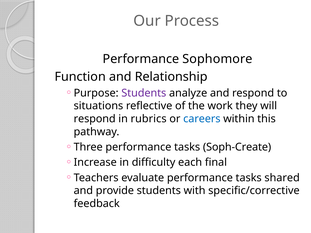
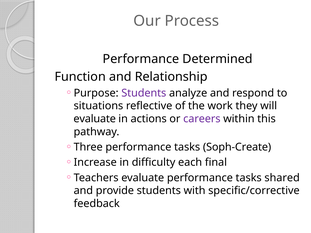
Sophomore: Sophomore -> Determined (218, 59)
respond: respond -> evaluate (95, 119)
rubrics: rubrics -> actions (149, 119)
careers colour: blue -> purple (202, 119)
